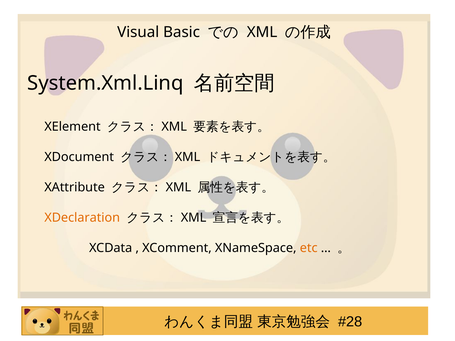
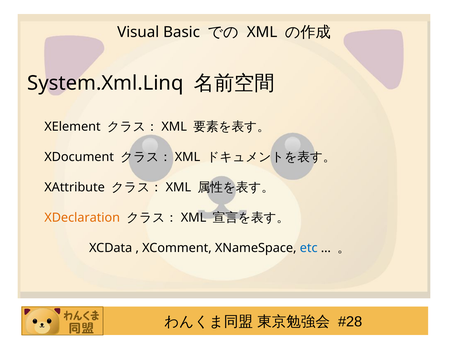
etc colour: orange -> blue (309, 248)
